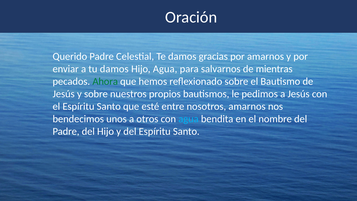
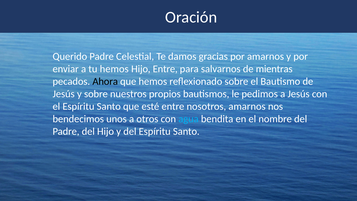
tu damos: damos -> hemos (114, 69)
Hijo Agua: Agua -> Entre (165, 69)
Ahora colour: green -> black (105, 81)
